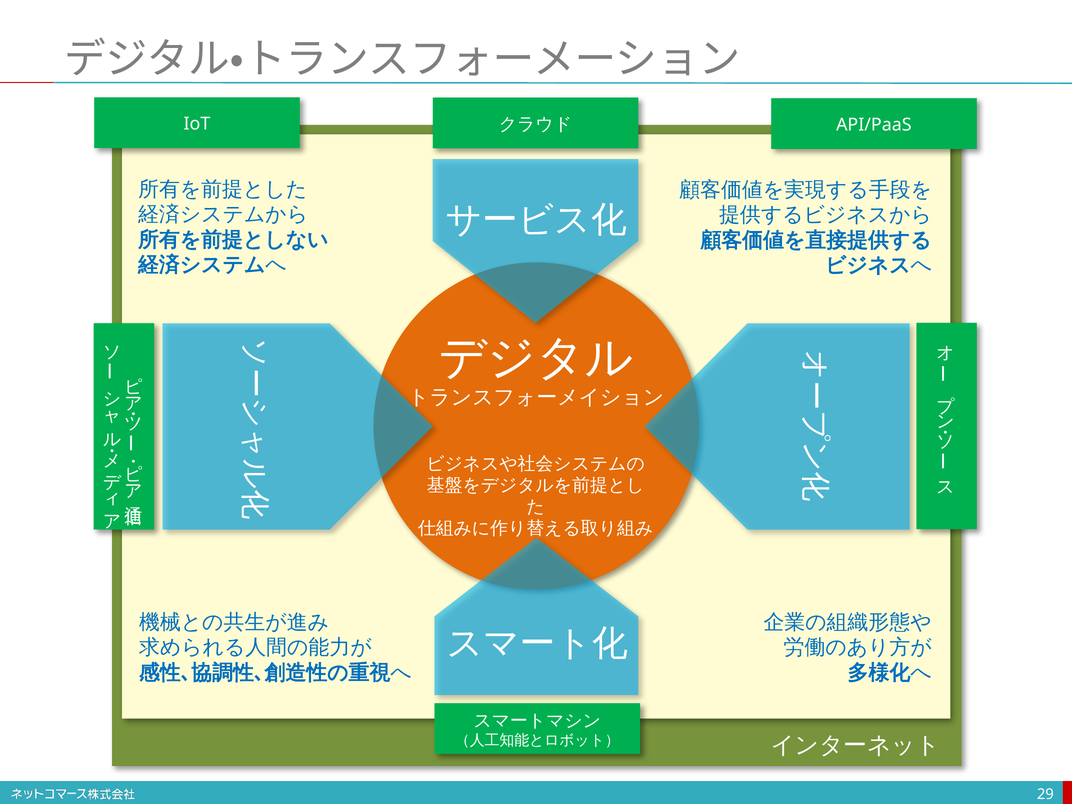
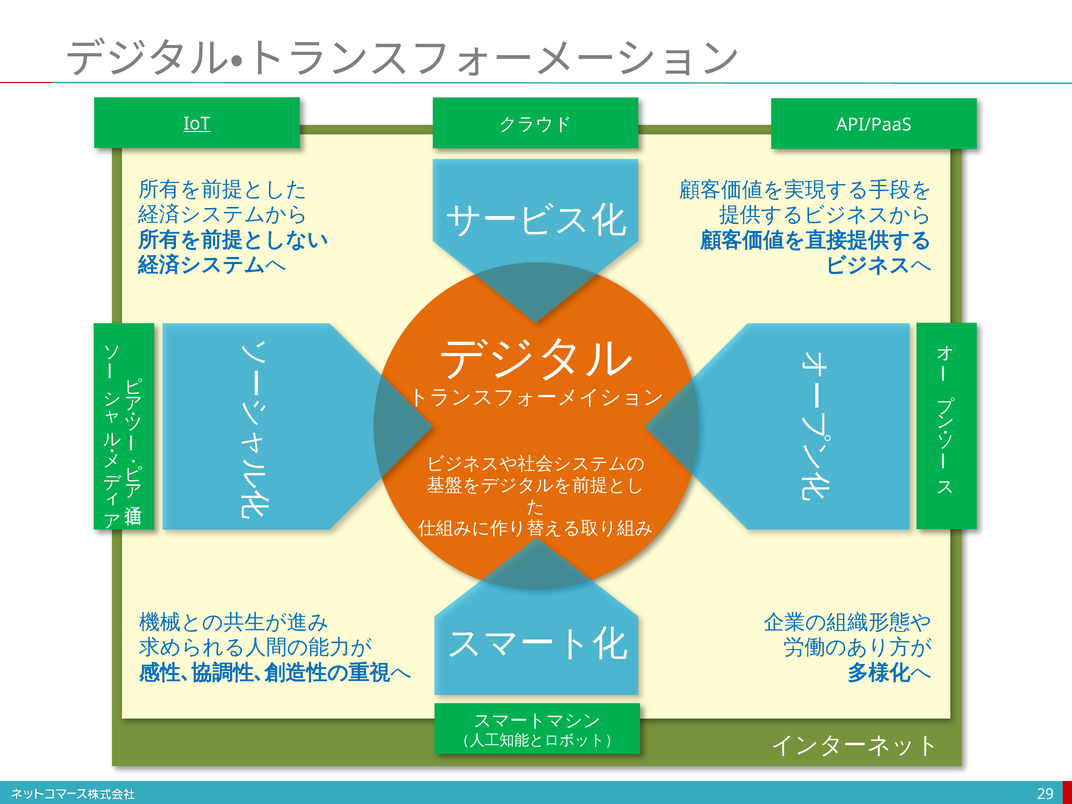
IoT underline: none -> present (197, 124)
